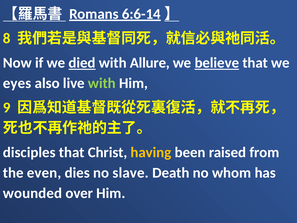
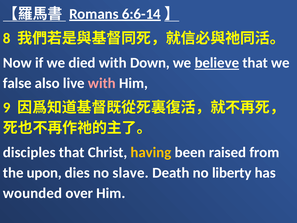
died underline: present -> none (82, 63)
Allure: Allure -> Down (150, 63)
eyes: eyes -> false (17, 83)
with colour: light green -> pink (102, 83)
even: even -> upon (44, 173)
whom: whom -> liberty (232, 173)
